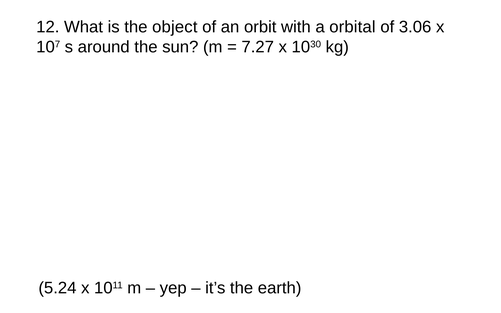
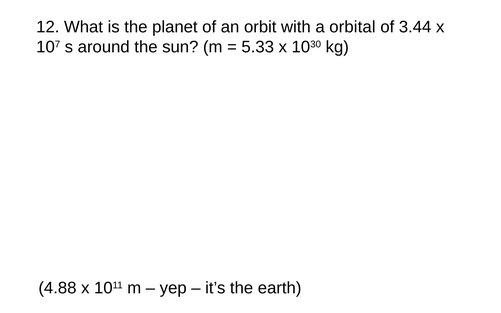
object: object -> planet (175, 27)
3.06: 3.06 -> 3.44 (415, 27)
7.27: 7.27 -> 5.33 (258, 47)
5.24: 5.24 -> 4.88 (57, 288)
